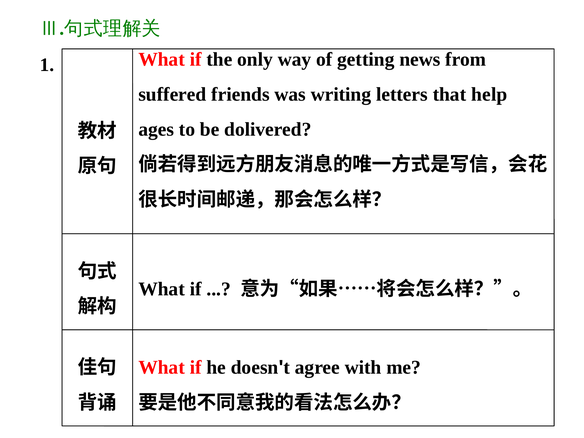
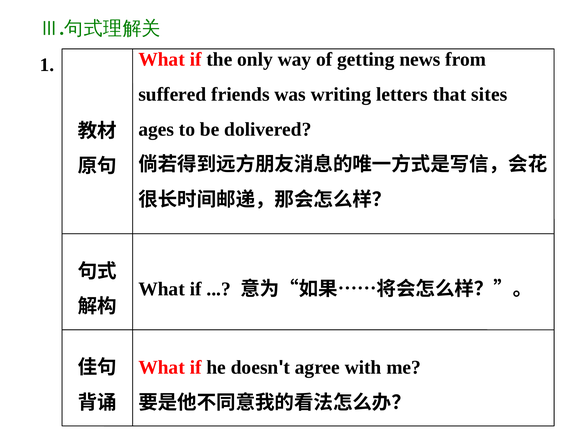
help: help -> sites (489, 94)
